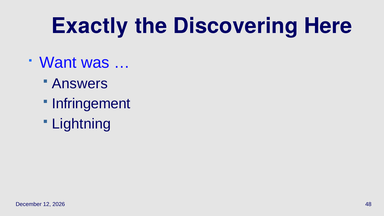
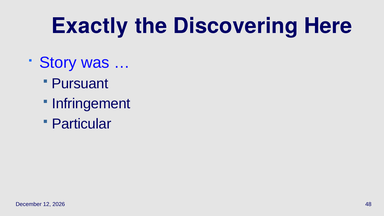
Want: Want -> Story (58, 63)
Answers: Answers -> Pursuant (80, 84)
Lightning: Lightning -> Particular (82, 124)
